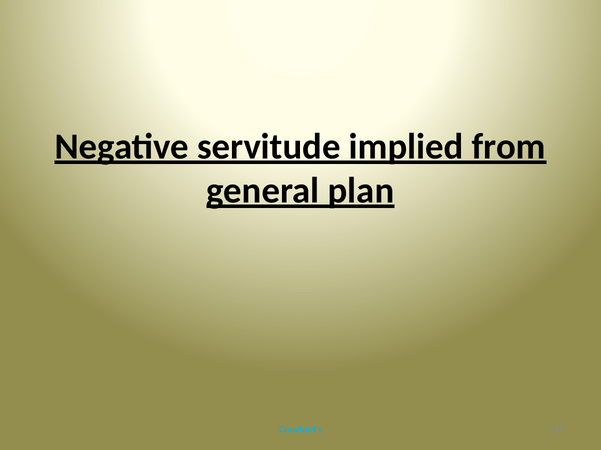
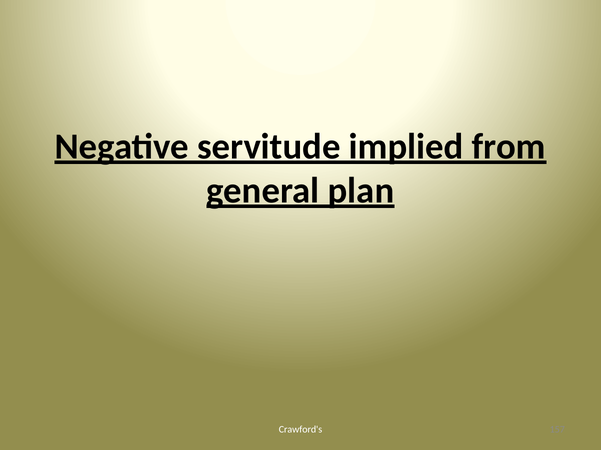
Crawford's colour: light blue -> white (300, 430)
